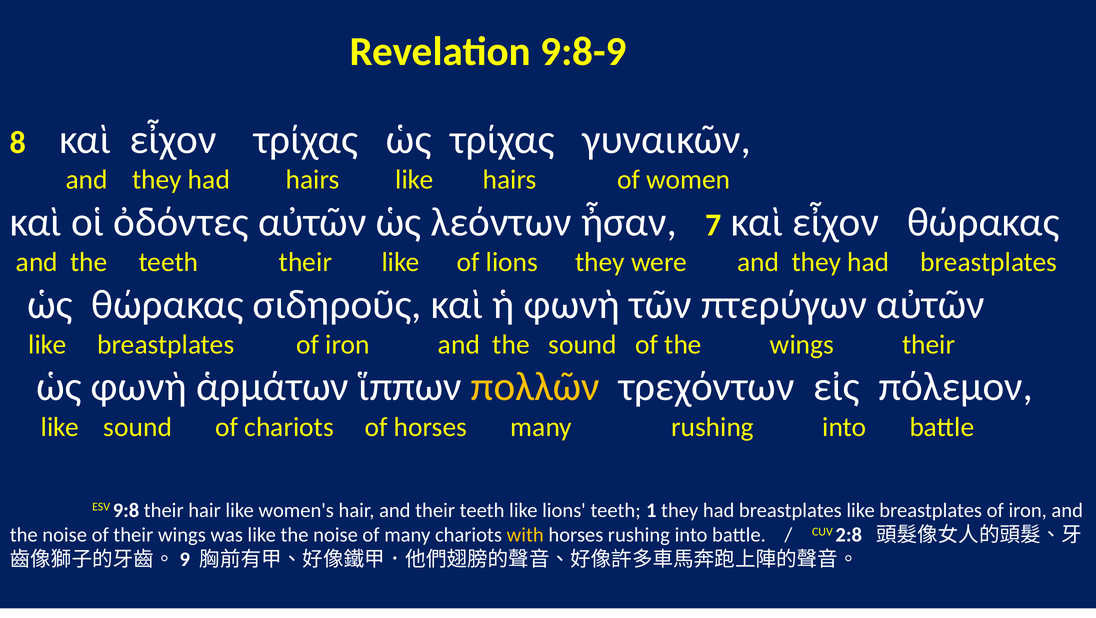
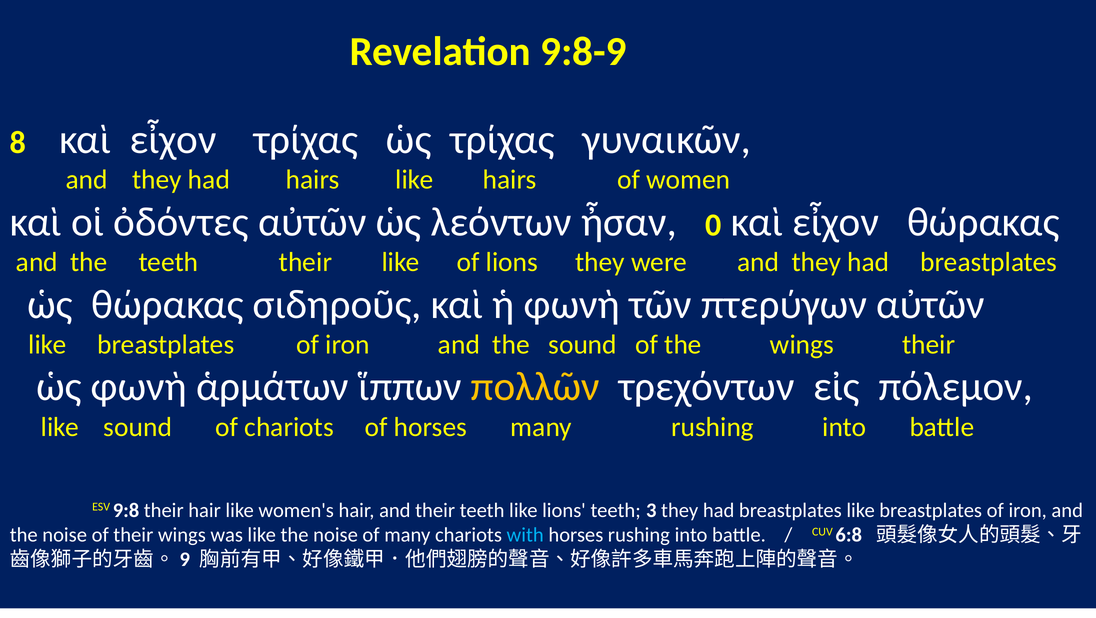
7: 7 -> 0 (714, 225)
1: 1 -> 3 (651, 510)
with colour: yellow -> light blue (525, 535)
2:8: 2:8 -> 6:8 (849, 535)
